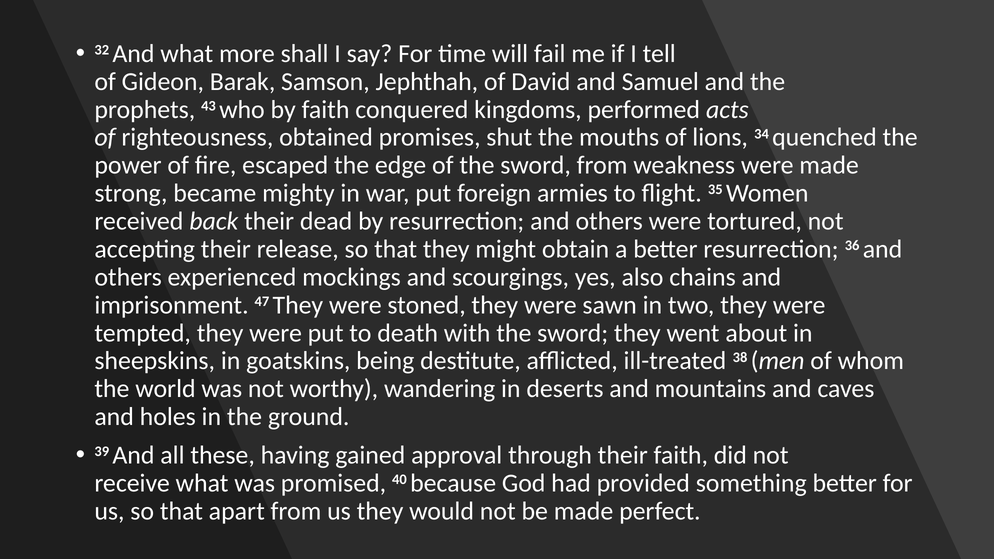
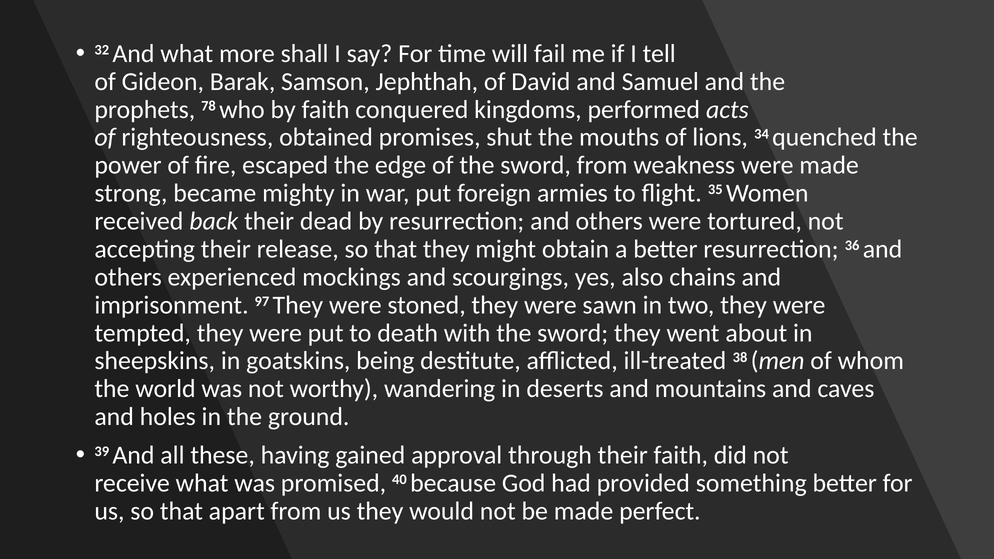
43: 43 -> 78 (208, 106)
47: 47 -> 97 (262, 301)
